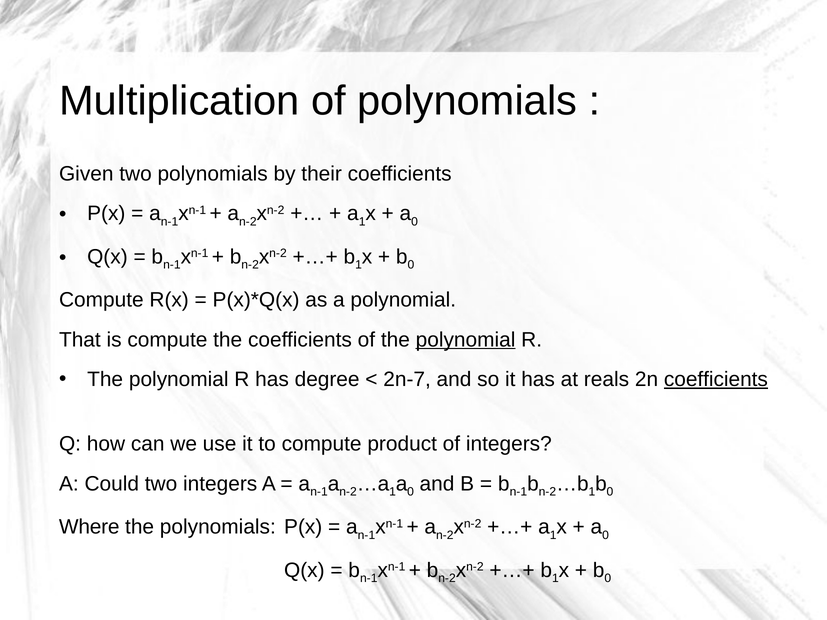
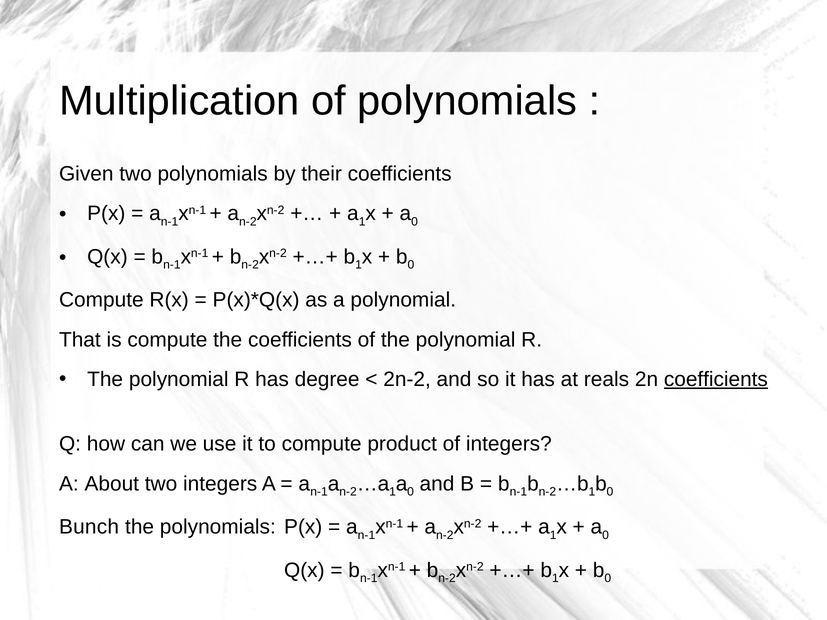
polynomial underline: present -> none (466, 340)
2n-7: 2n-7 -> 2n-2 (407, 379)
Could: Could -> About (112, 484)
Where: Where -> Bunch (89, 527)
